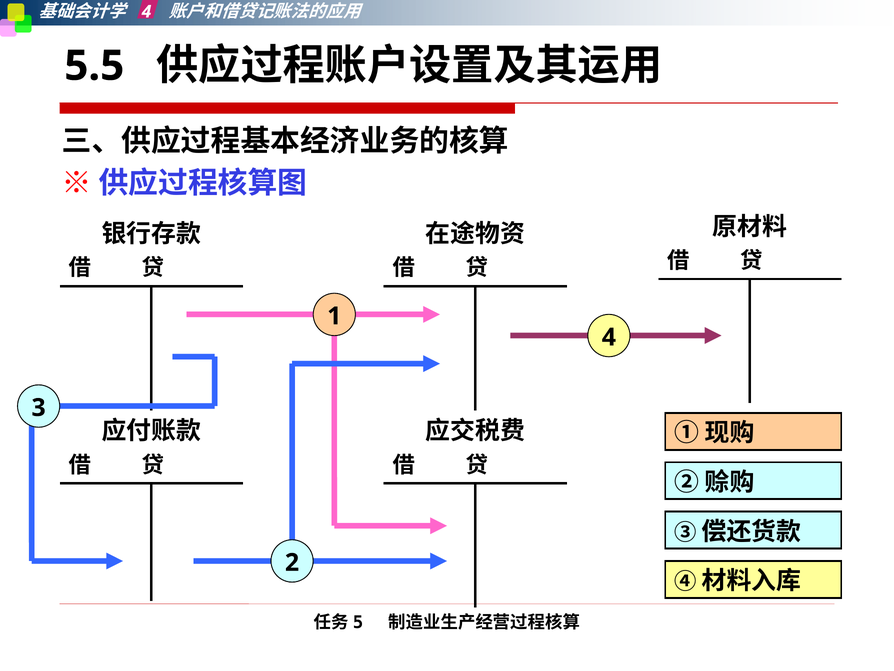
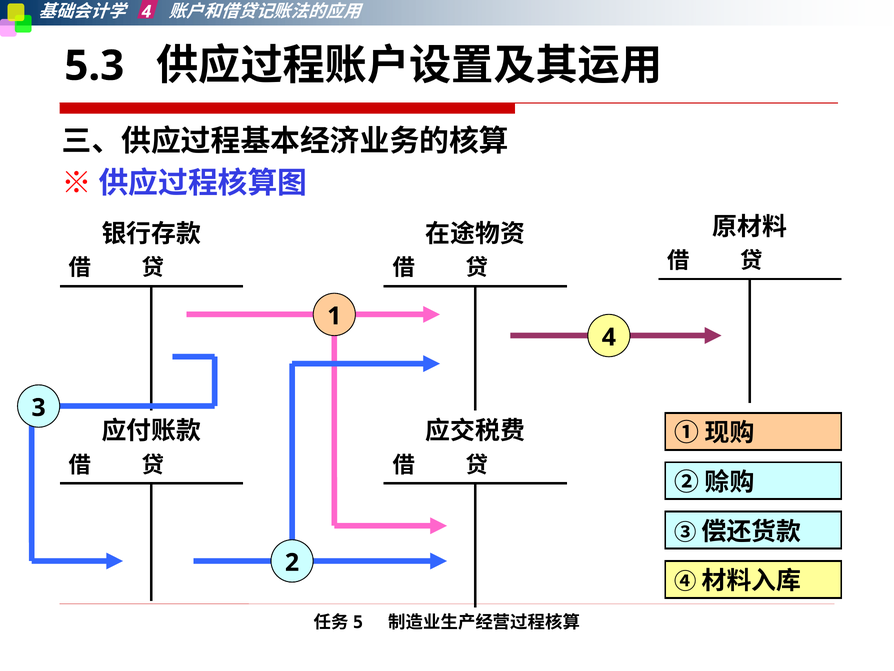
5.5: 5.5 -> 5.3 (94, 66)
